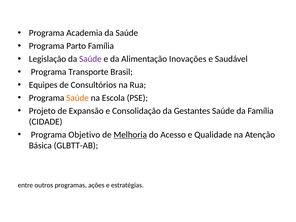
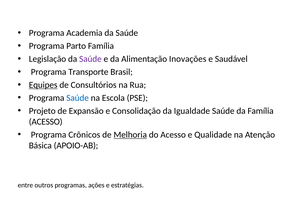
Equipes underline: none -> present (43, 85)
Saúde colour: orange -> blue (78, 98)
Gestantes: Gestantes -> Igualdade (192, 111)
CIDADE: CIDADE -> ACESSO (46, 122)
Objetivo: Objetivo -> Crônicos (84, 135)
GLBTT-AB: GLBTT-AB -> APOIO-AB (76, 146)
